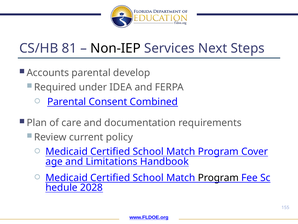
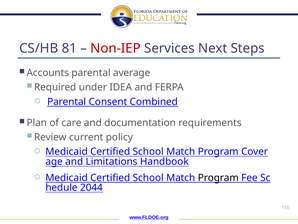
Non-IEP colour: black -> red (116, 48)
develop: develop -> average (132, 73)
2028: 2028 -> 2044 (92, 187)
